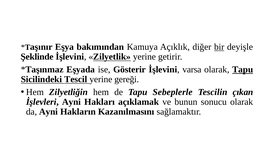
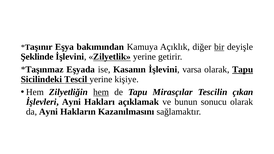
Gösterir: Gösterir -> Kasanın (130, 70)
gereği: gereği -> kişiye (127, 79)
hem underline: none -> present (101, 92)
Sebeplerle: Sebeplerle -> Mirasçılar (173, 92)
